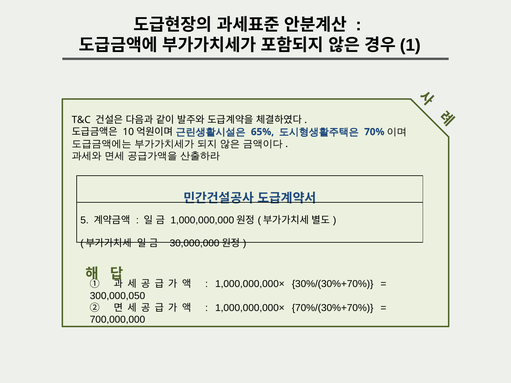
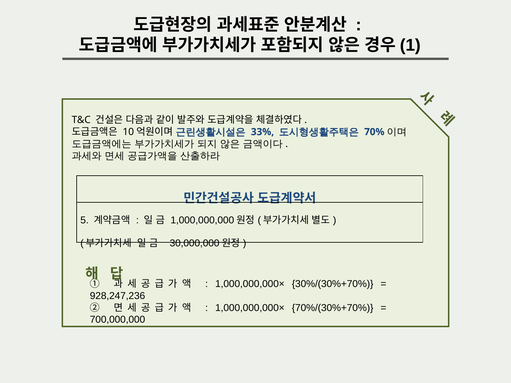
65%: 65% -> 33% (262, 132)
300,000,050: 300,000,050 -> 928,247,236 (118, 296)
